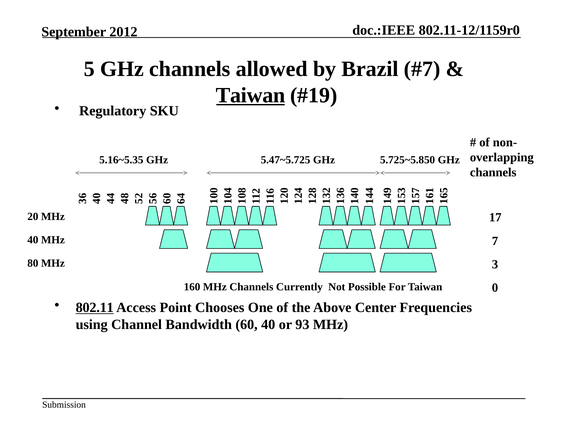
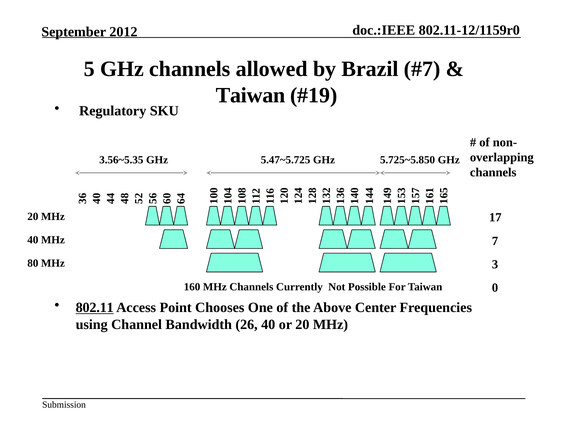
Taiwan underline: present -> none (251, 95)
5.16~5.35: 5.16~5.35 -> 3.56~5.35 (121, 160)
60: 60 -> 26 (247, 325)
or 93: 93 -> 20 (302, 325)
